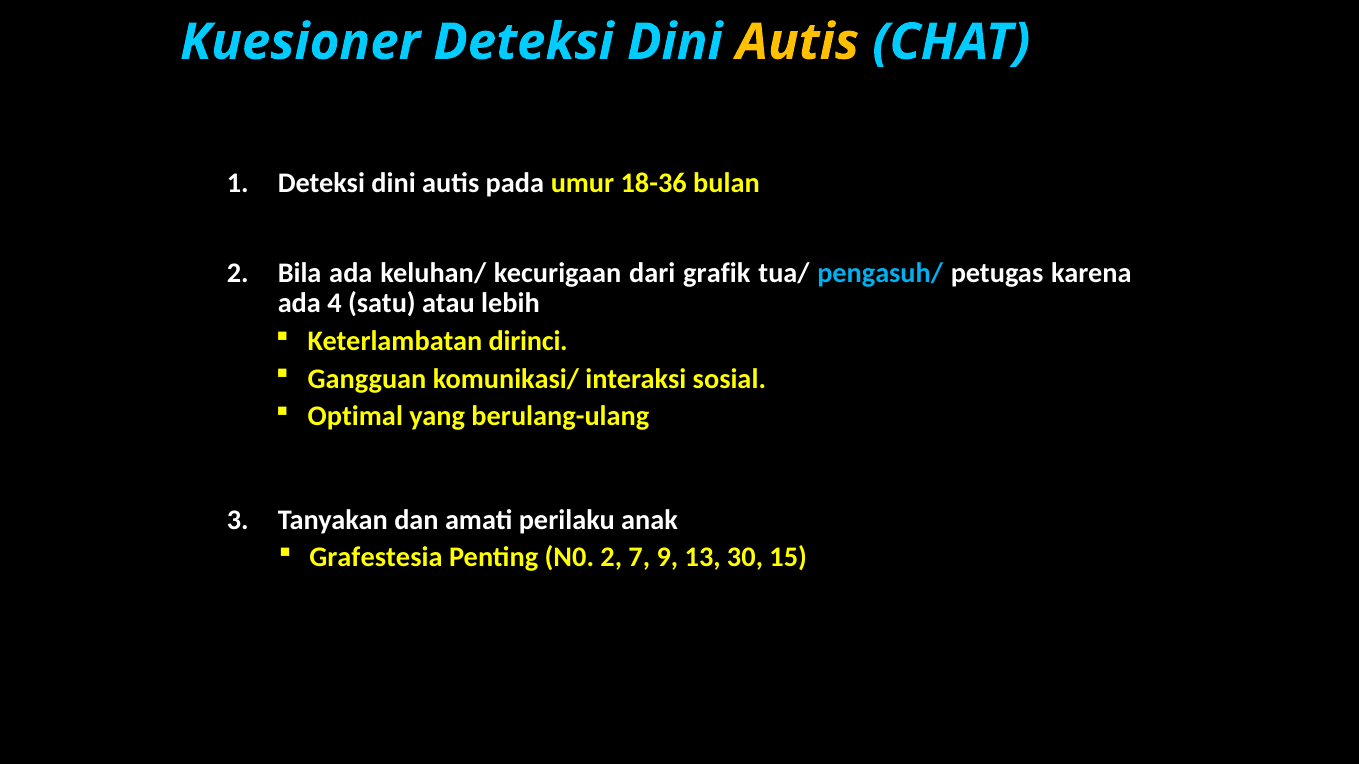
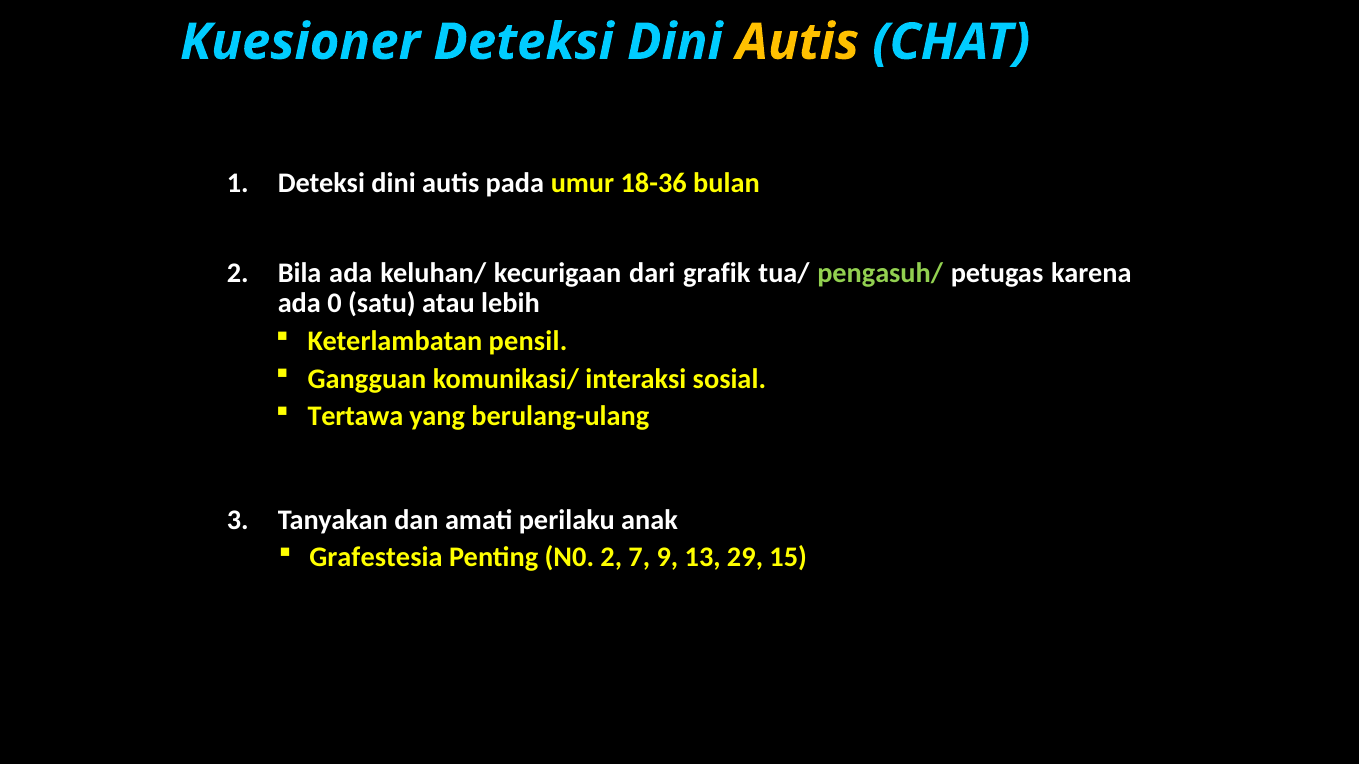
pengasuh/ colour: light blue -> light green (880, 273)
4: 4 -> 0 (335, 304)
dirinci: dirinci -> pensil (528, 341)
Optimal: Optimal -> Tertawa (355, 417)
30: 30 -> 29 (745, 558)
